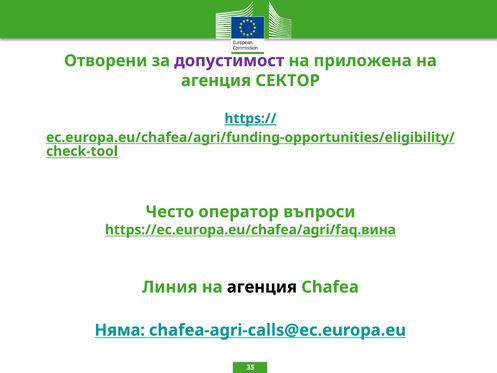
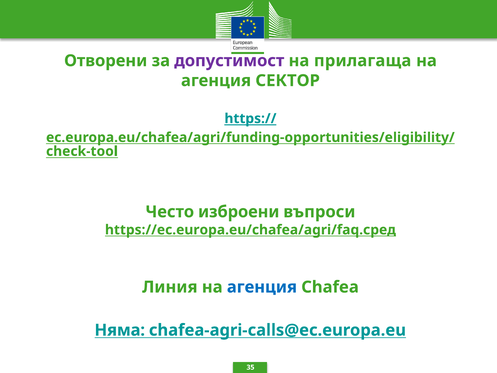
приложена: приложена -> прилагаща (363, 61)
оператор: оператор -> изброени (239, 212)
https://ec.europa.eu/chafea/agri/faq.вина: https://ec.europa.eu/chafea/agri/faq.вина -> https://ec.europa.eu/chafea/agri/faq.сред (250, 230)
агенция colour: black -> blue (262, 287)
